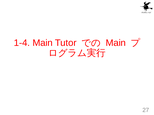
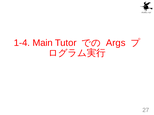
Main: Main -> Args (116, 43)
